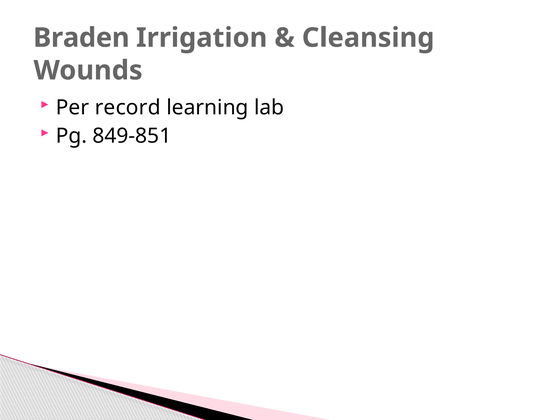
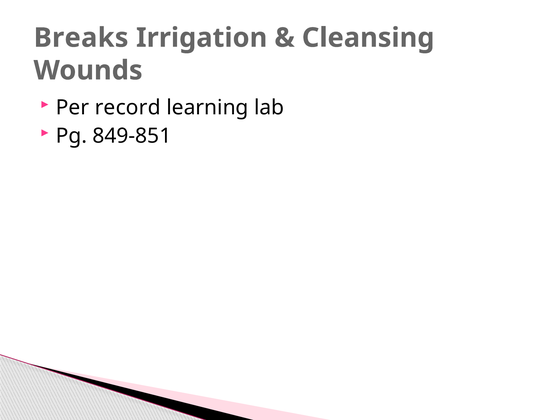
Braden: Braden -> Breaks (81, 38)
